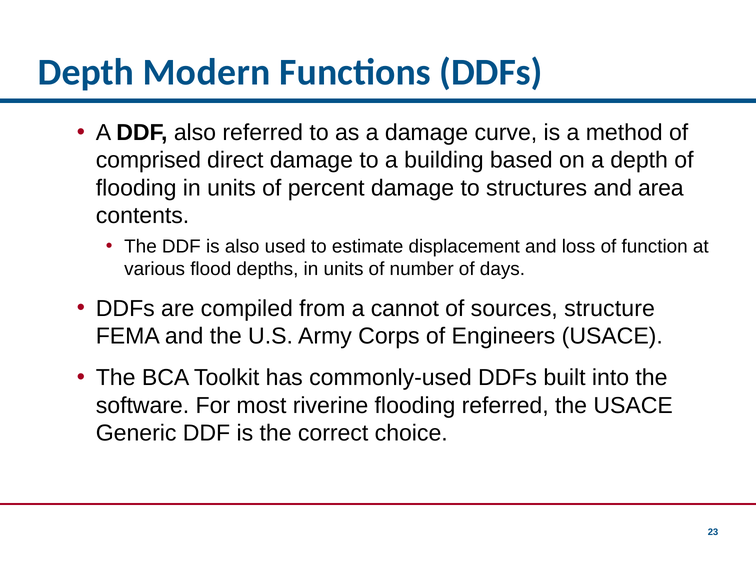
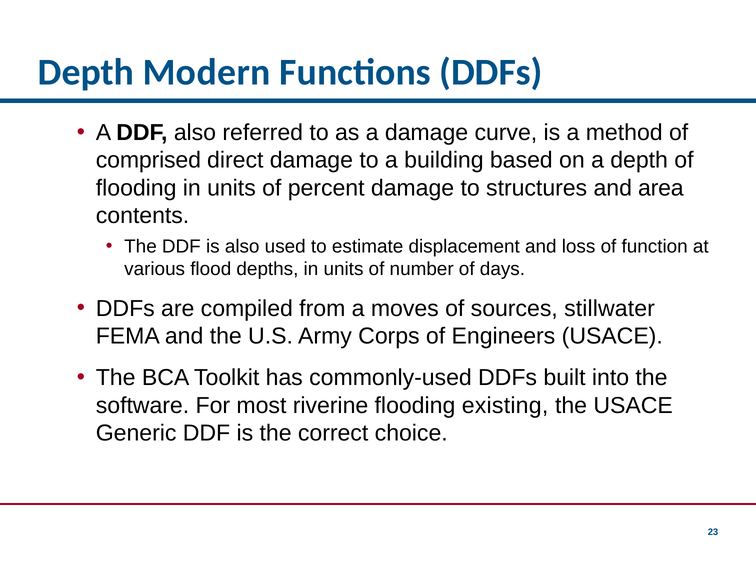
cannot: cannot -> moves (405, 308)
structure: structure -> stillwater (610, 308)
flooding referred: referred -> existing (505, 405)
